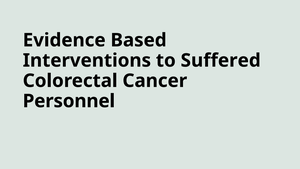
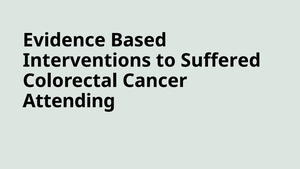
Personnel: Personnel -> Attending (69, 101)
